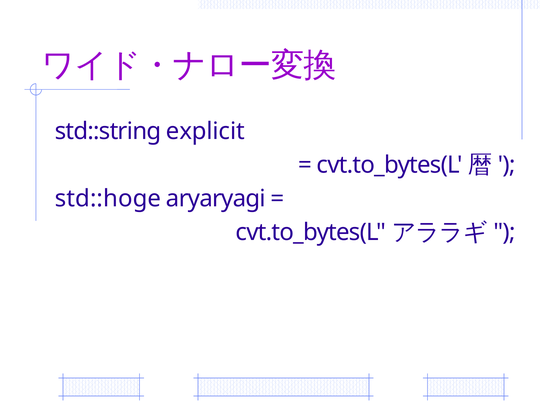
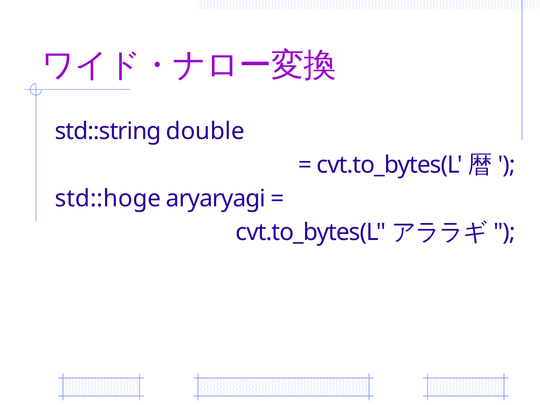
explicit: explicit -> double (205, 131)
